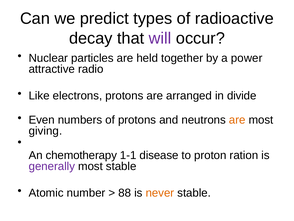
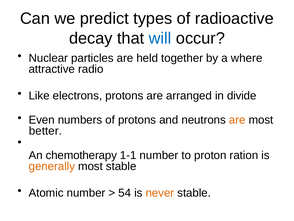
will colour: purple -> blue (160, 38)
power: power -> where (247, 58)
giving: giving -> better (45, 131)
1-1 disease: disease -> number (159, 155)
generally colour: purple -> orange (52, 166)
88: 88 -> 54 (125, 192)
